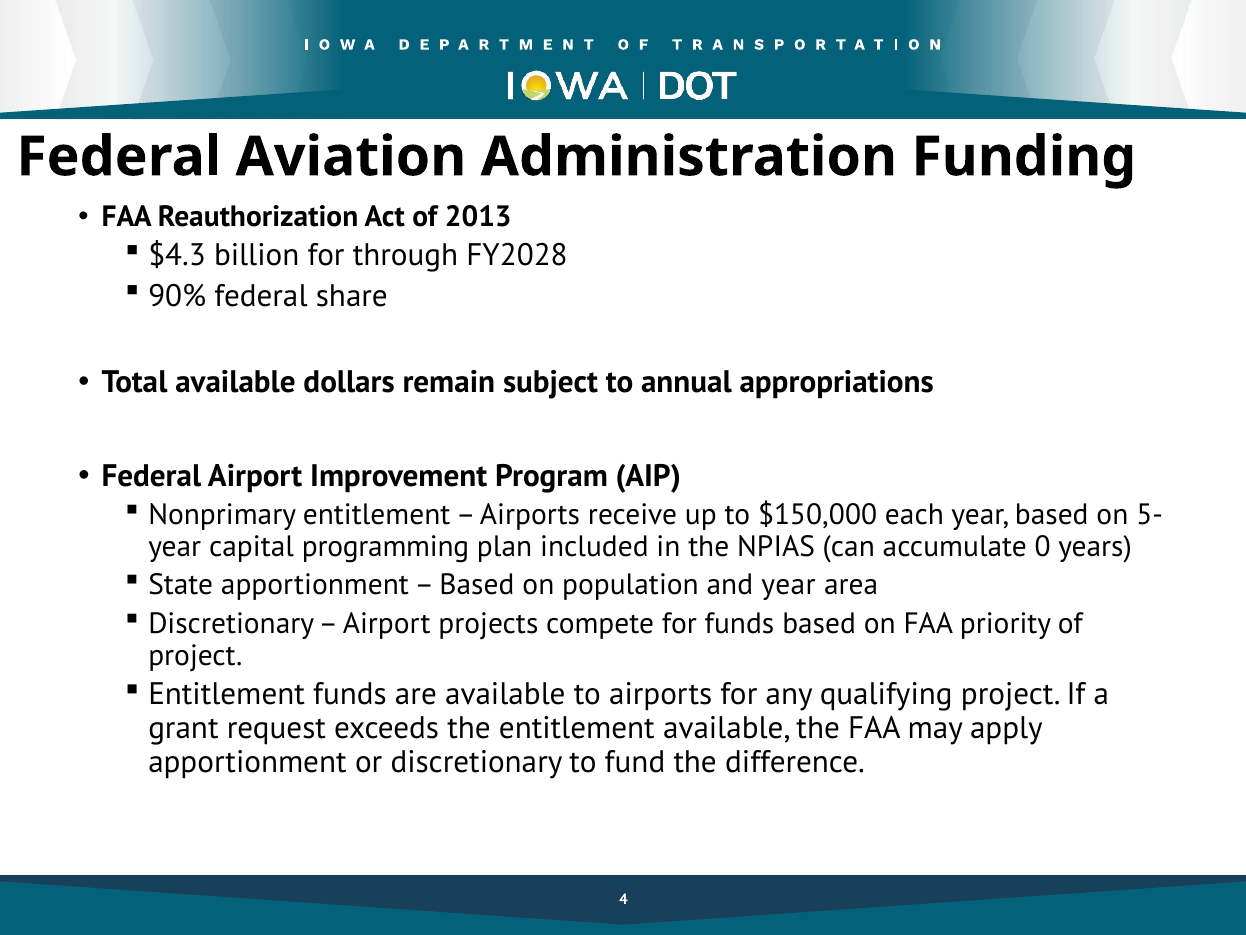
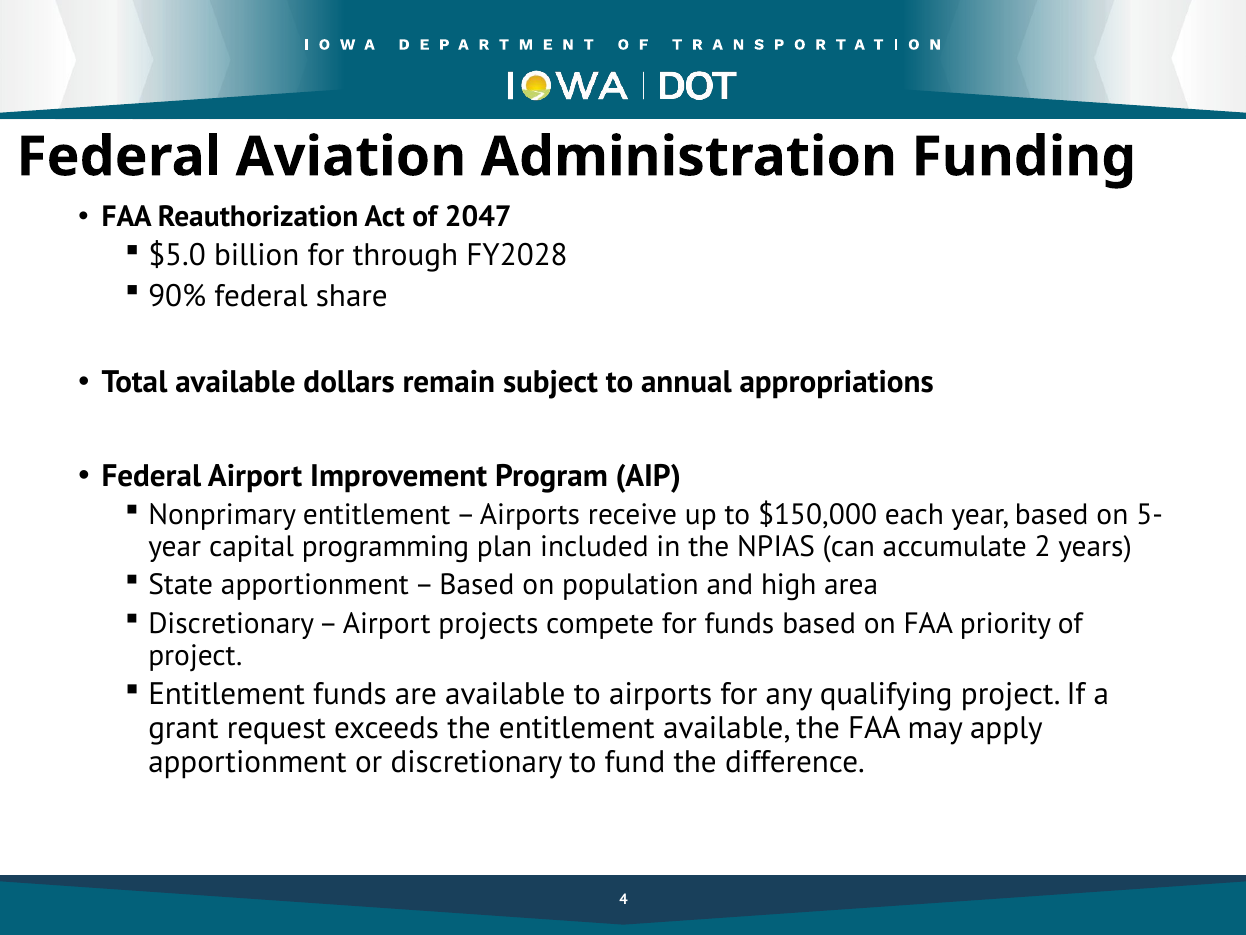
2013: 2013 -> 2047 (478, 216)
$4.3: $4.3 -> $5.0 (177, 256)
0: 0 -> 2 (1043, 547)
and year: year -> high (789, 585)
